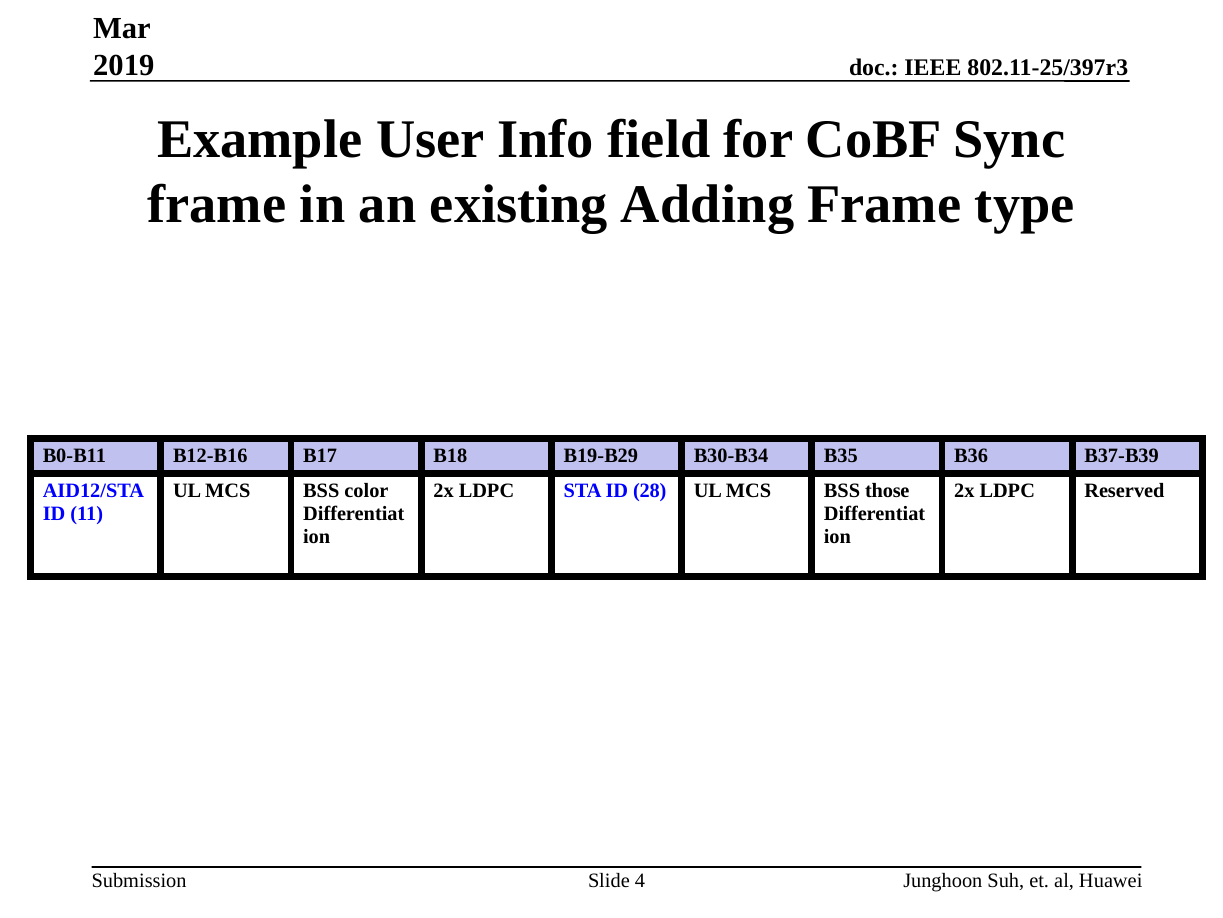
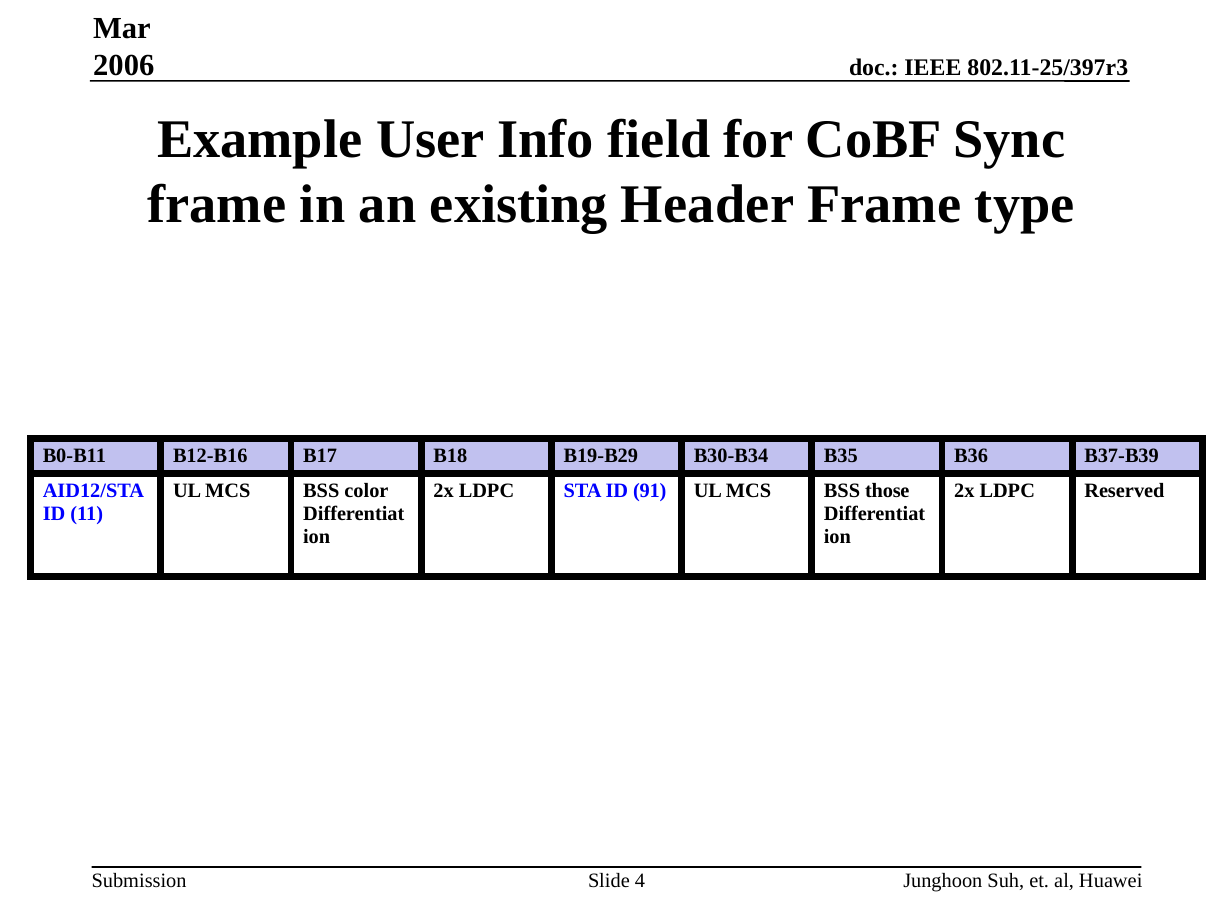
2019: 2019 -> 2006 (124, 65)
Adding: Adding -> Header (708, 205)
28: 28 -> 91 (650, 491)
